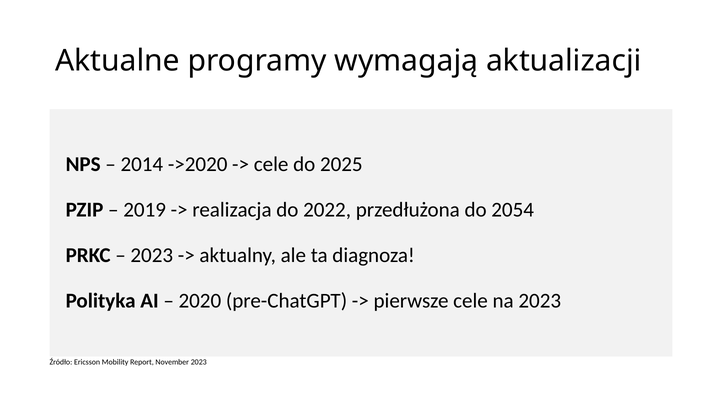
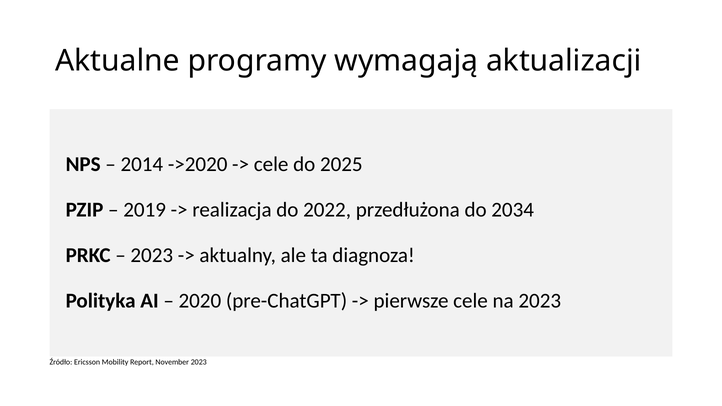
2054: 2054 -> 2034 (513, 210)
